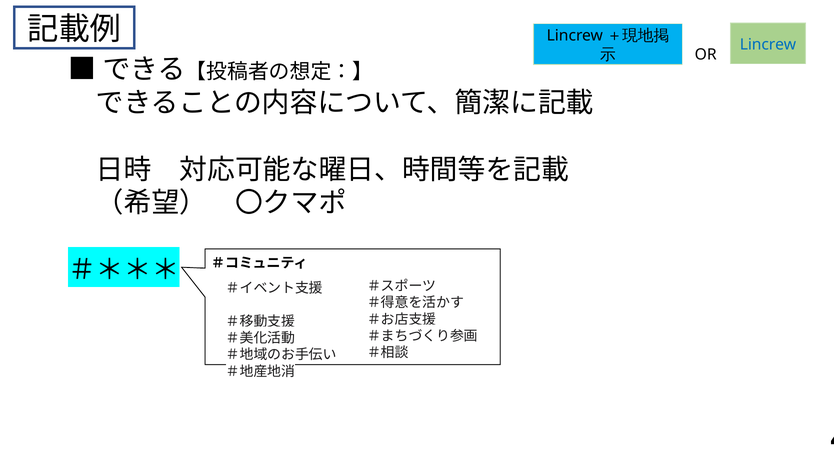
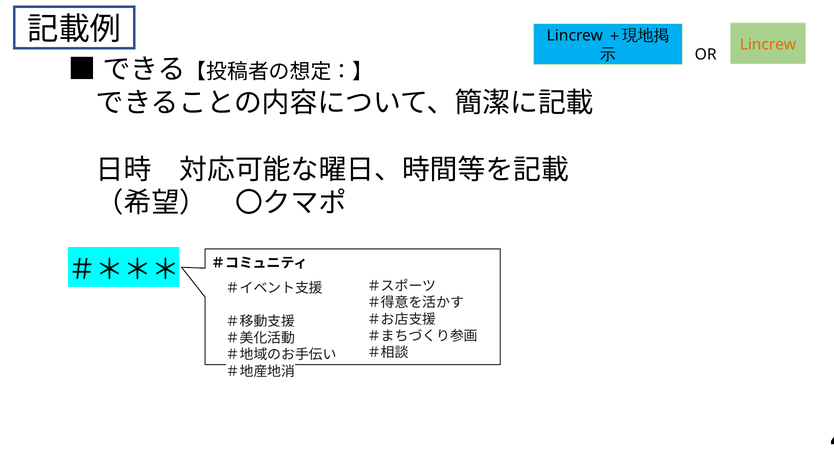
Lincrew colour: blue -> orange (768, 44)
